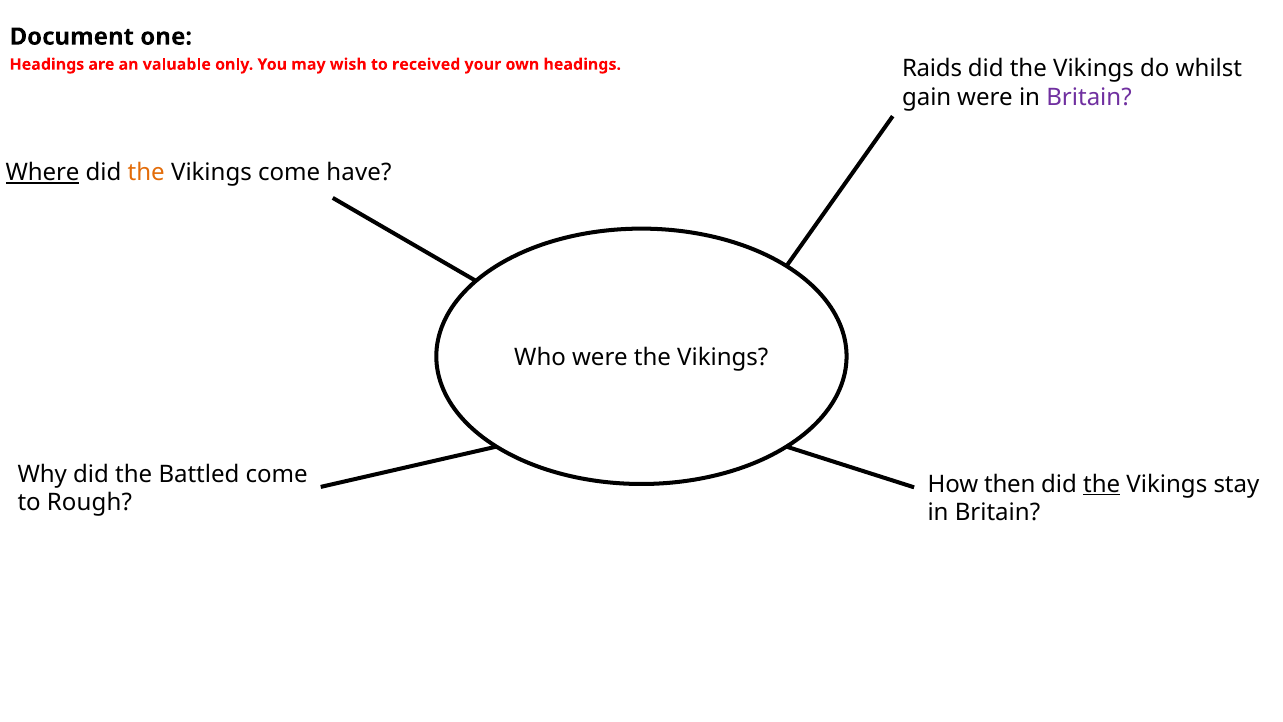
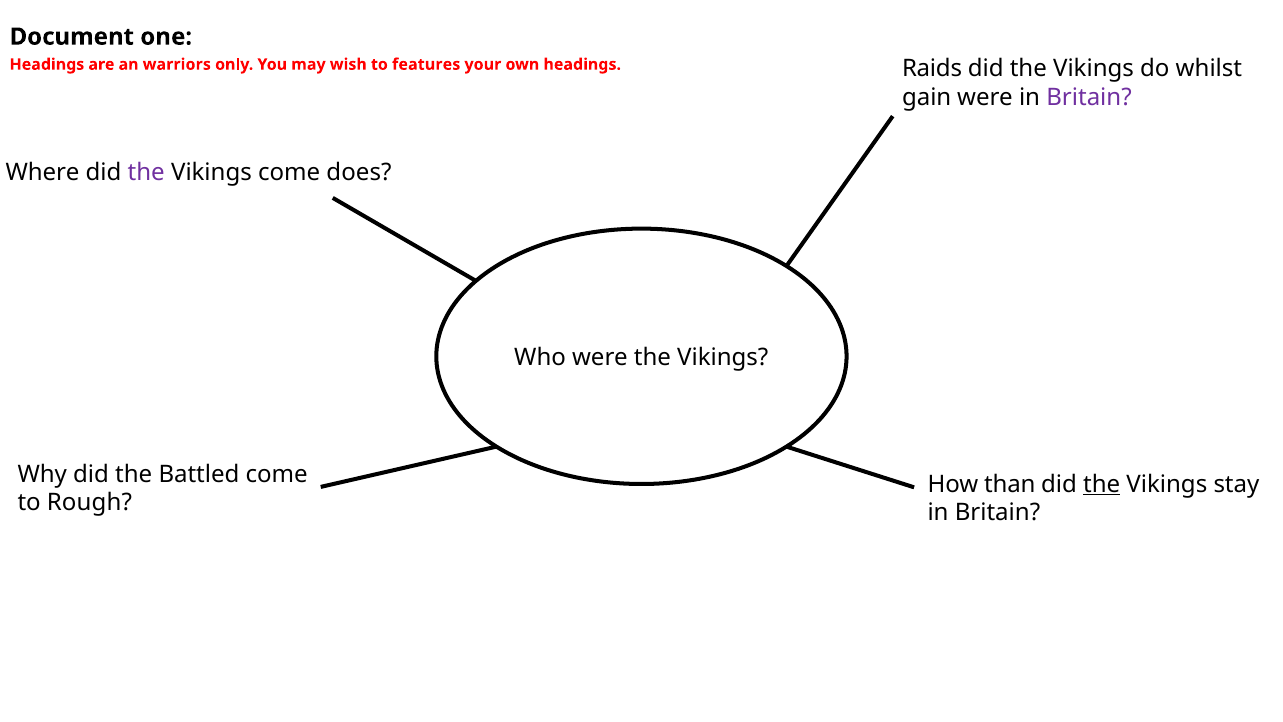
valuable: valuable -> warriors (177, 64)
received: received -> features (426, 64)
Where underline: present -> none (43, 172)
the colour: orange -> purple (146, 172)
have: have -> does (359, 172)
then: then -> than (1010, 484)
